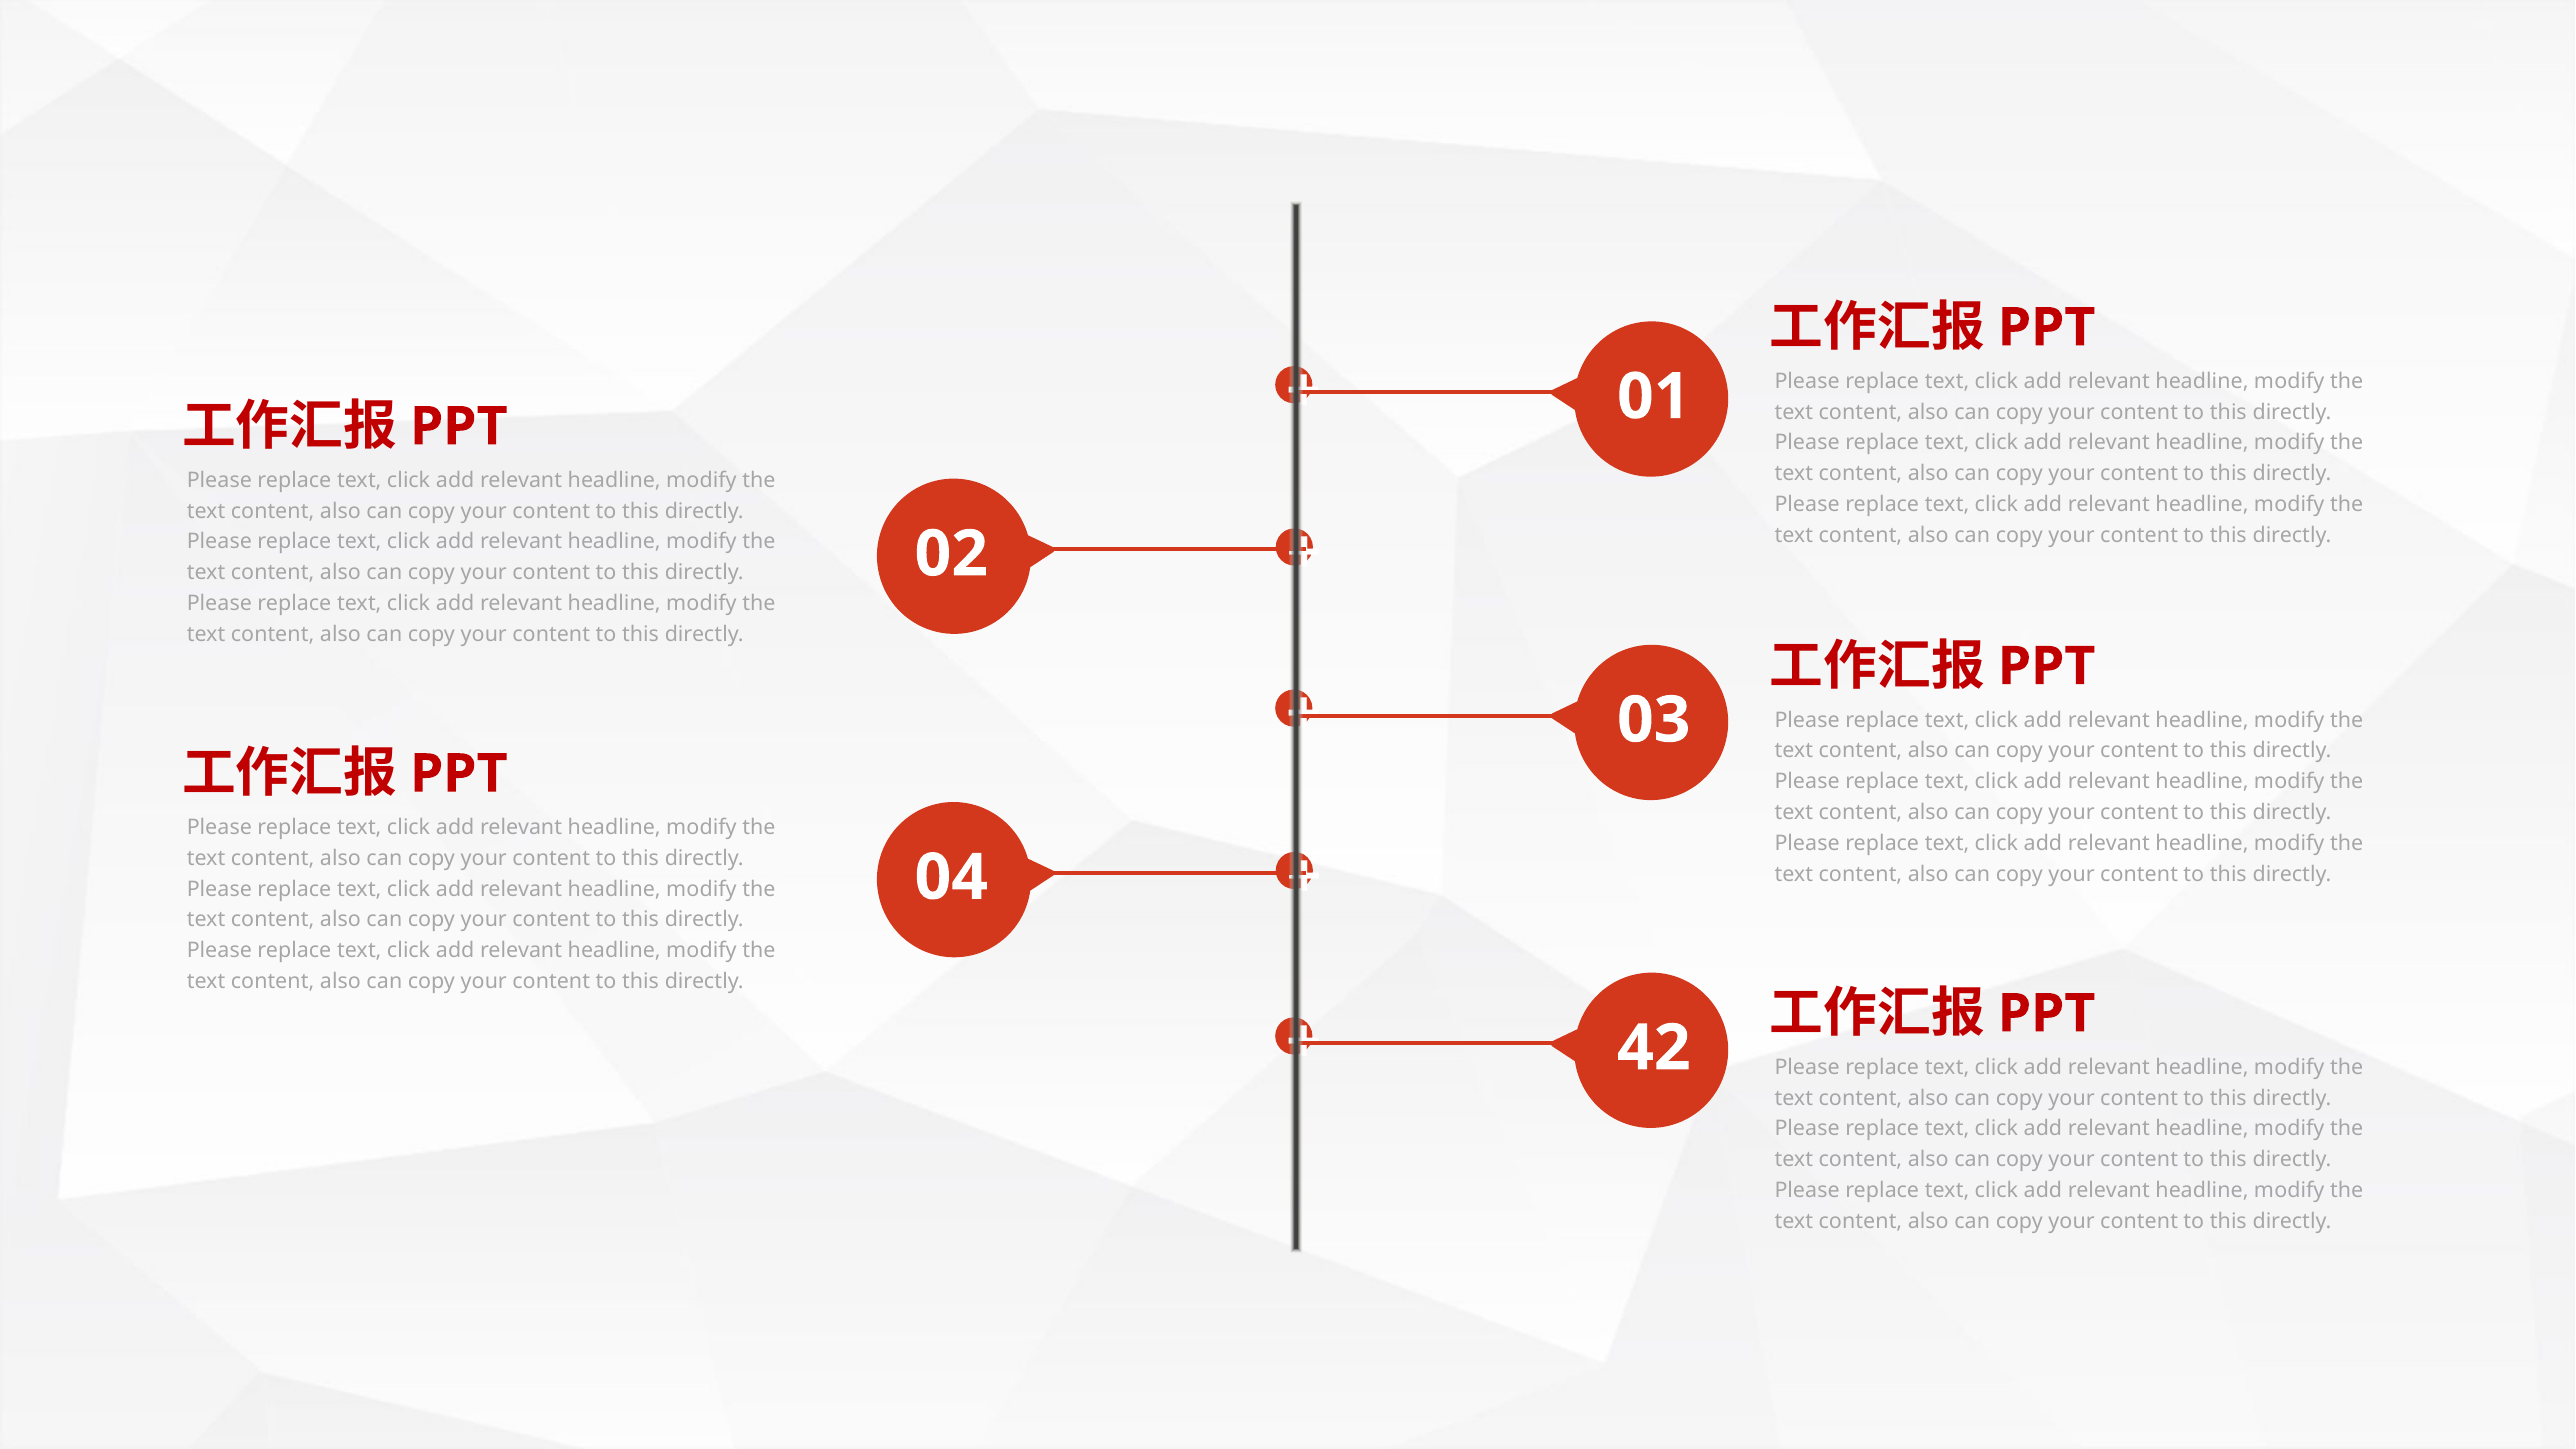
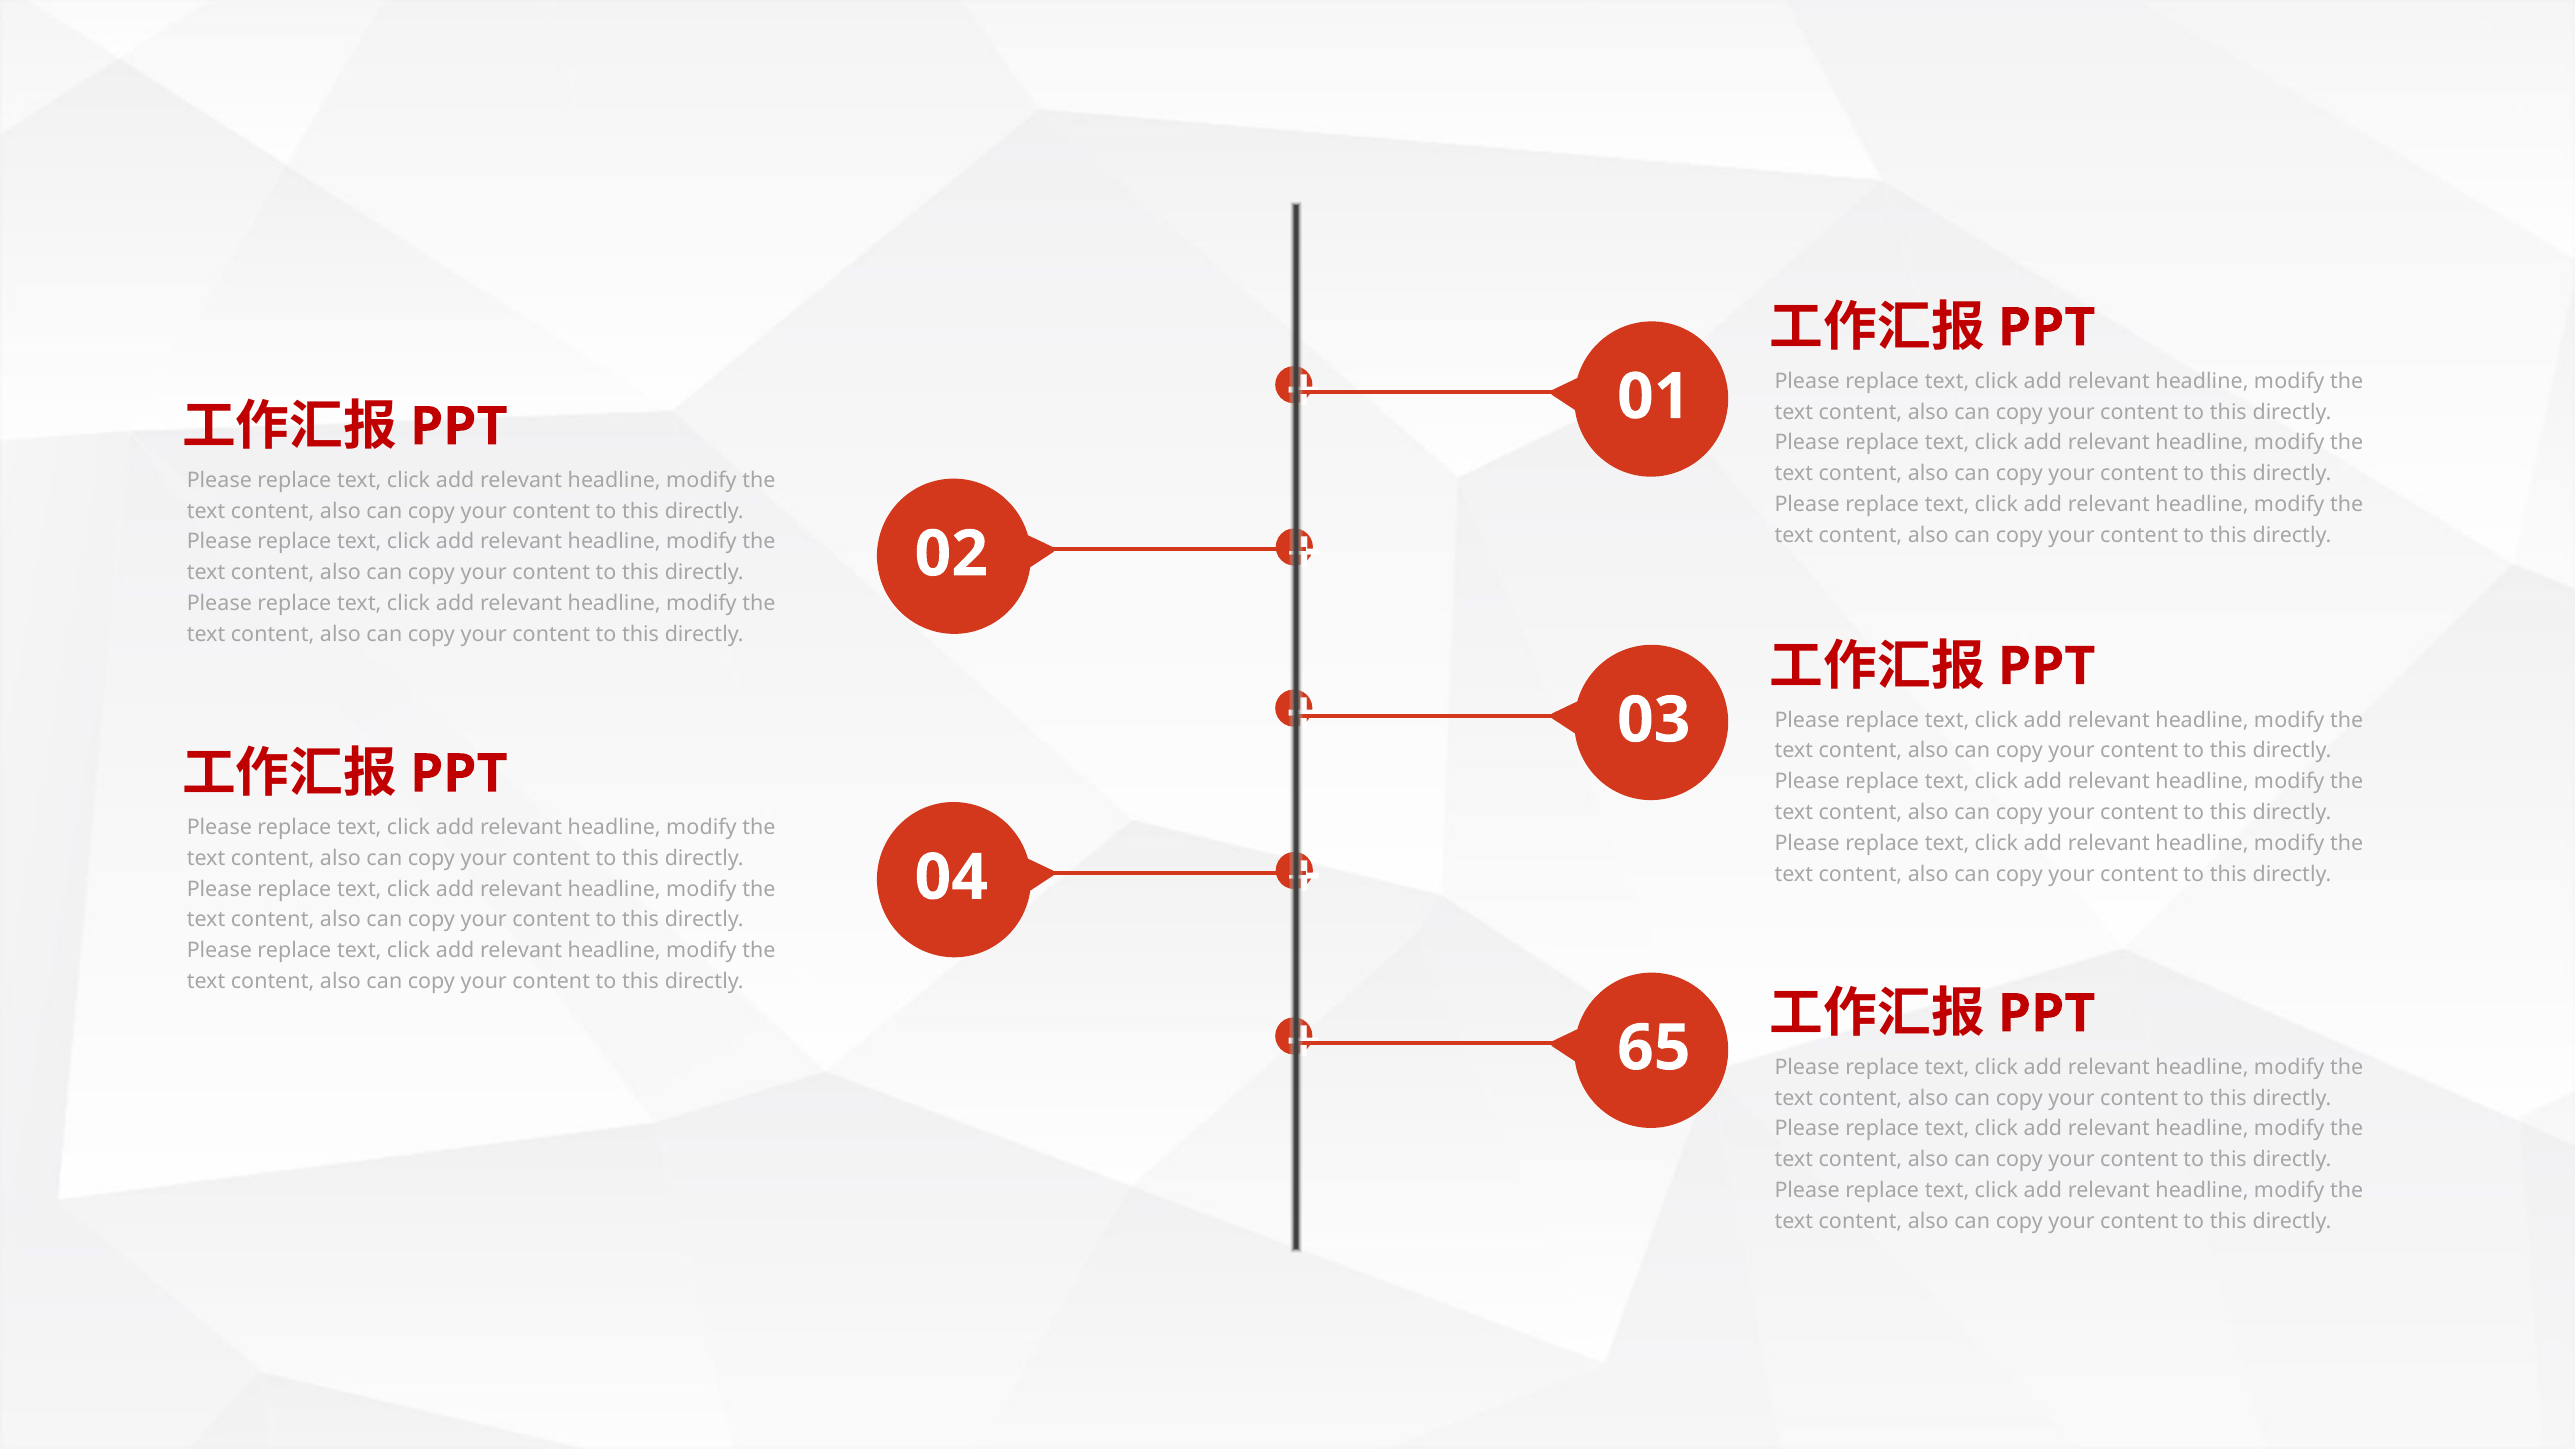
42: 42 -> 65 (1654, 1048)
